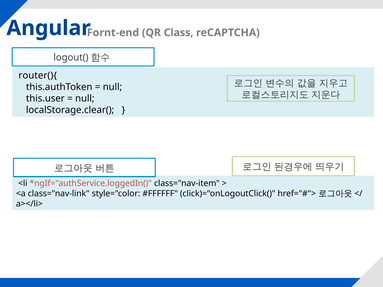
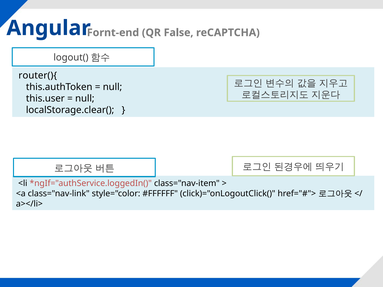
Class: Class -> False (179, 33)
